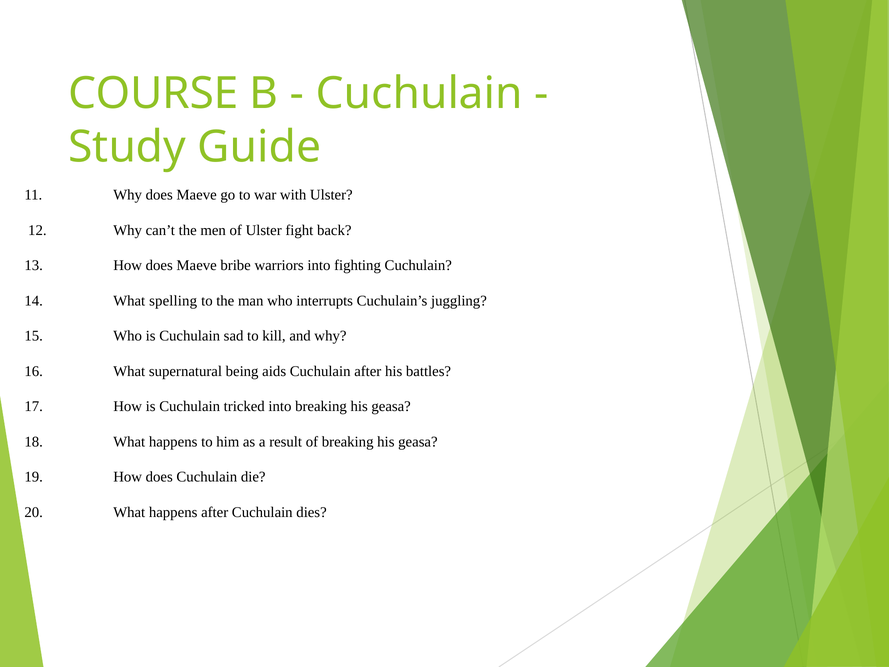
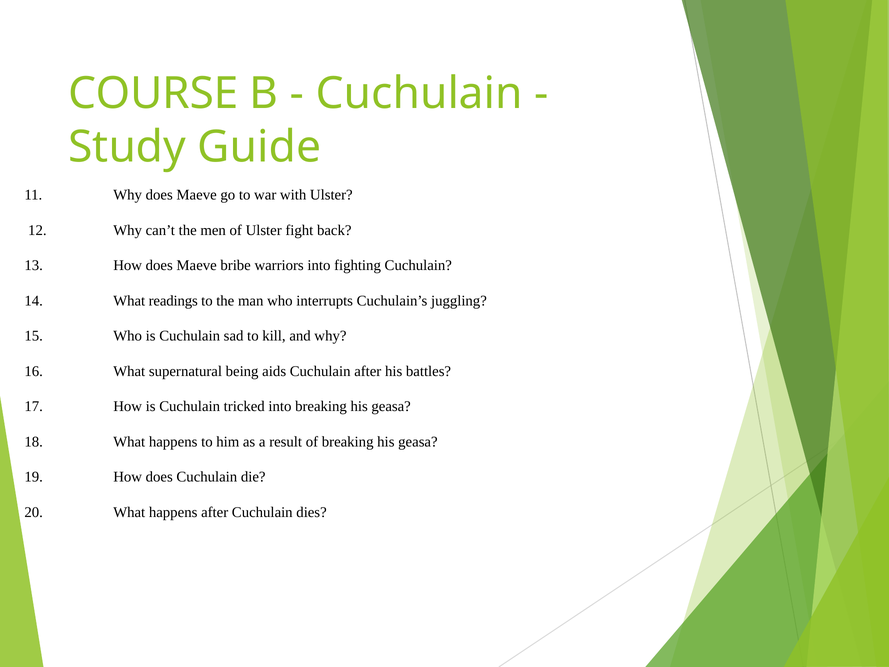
spelling: spelling -> readings (173, 301)
